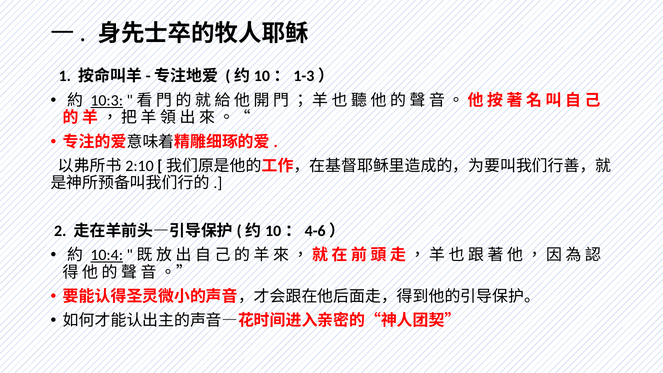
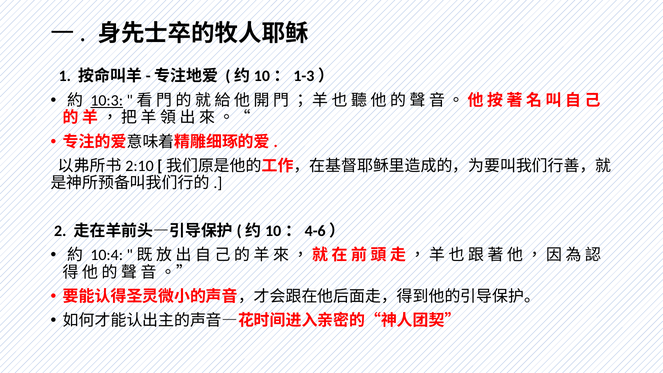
10:4 underline: present -> none (107, 255)
